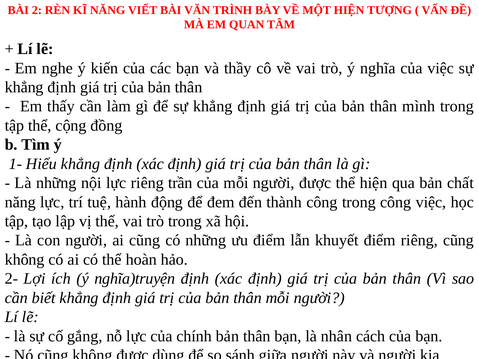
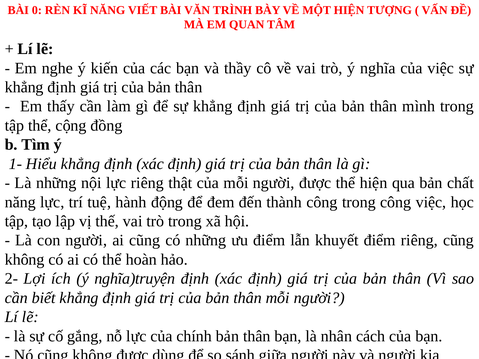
2: 2 -> 0 (37, 10)
trần: trần -> thật (180, 183)
